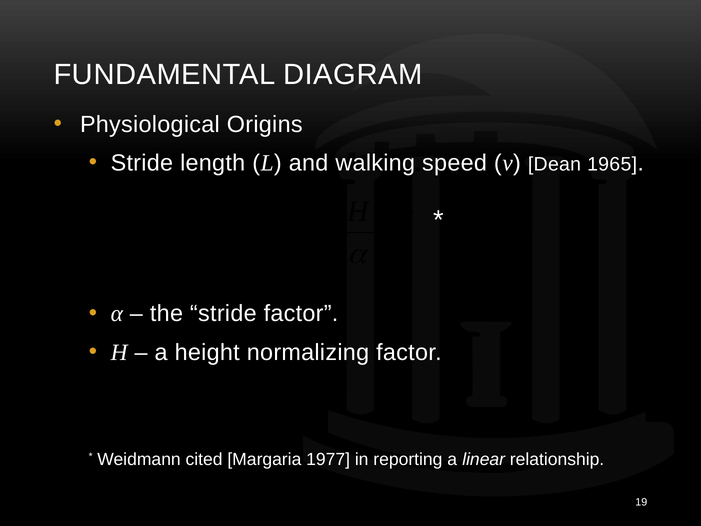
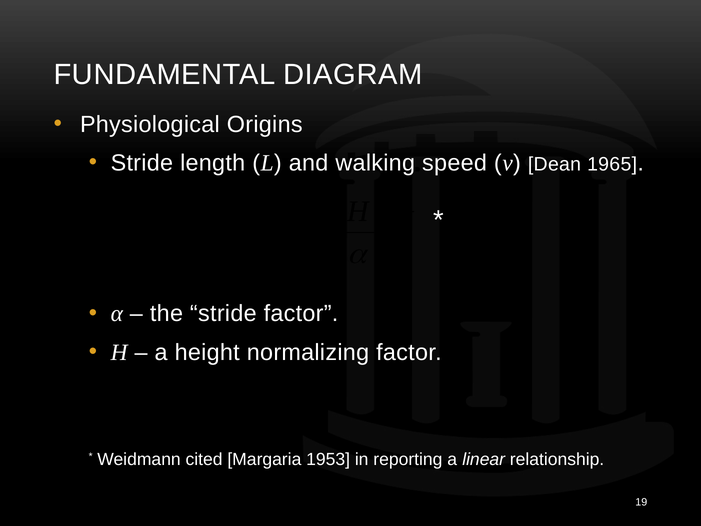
1977: 1977 -> 1953 (328, 459)
